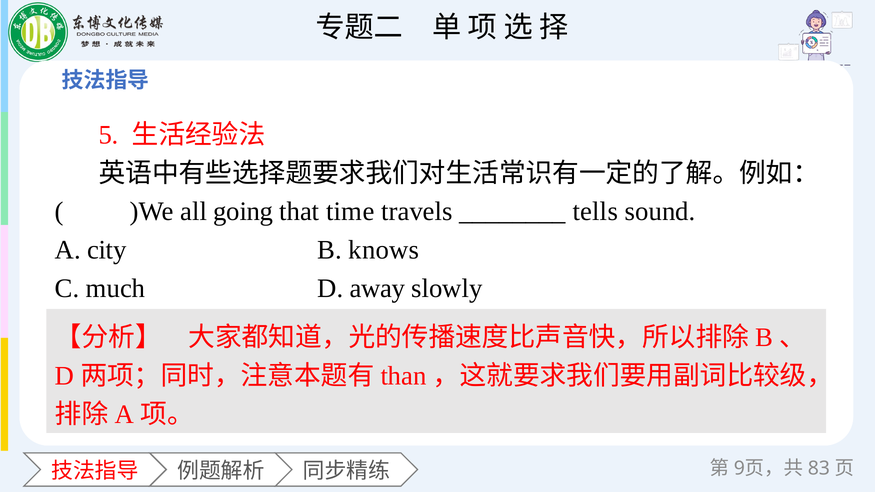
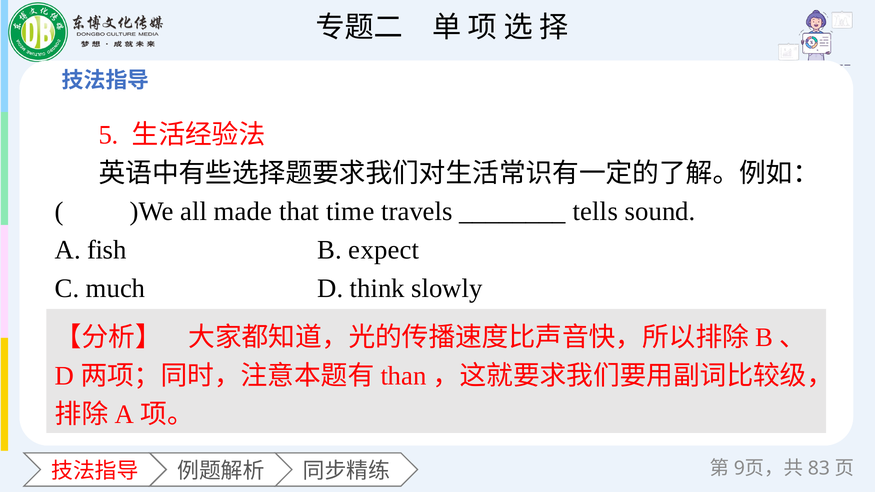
going: going -> made (243, 212)
city: city -> fish (107, 250)
knows: knows -> expect (384, 250)
away: away -> think (377, 289)
